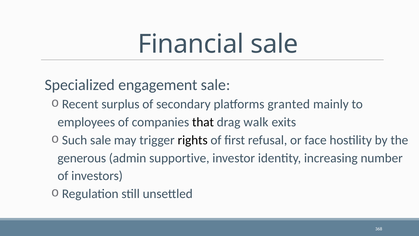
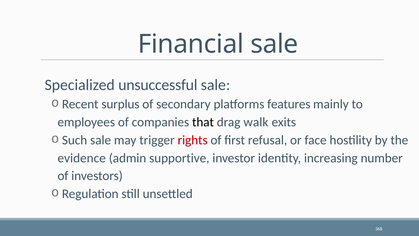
engagement: engagement -> unsuccessful (158, 85)
granted: granted -> features (289, 104)
rights colour: black -> red (193, 140)
generous: generous -> evidence (82, 158)
